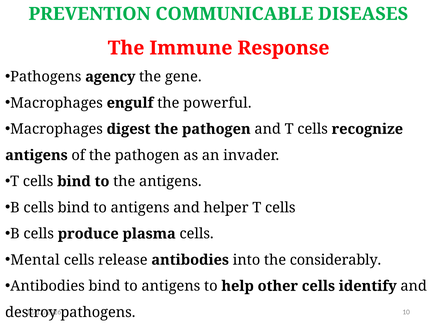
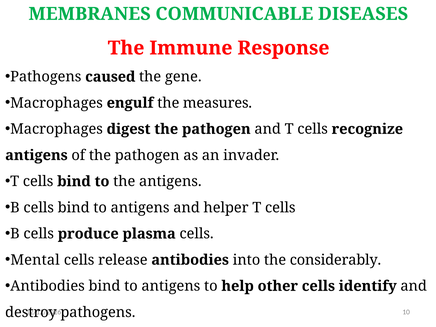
PREVENTION: PREVENTION -> MEMBRANES (90, 14)
agency: agency -> caused (110, 77)
powerful: powerful -> measures (217, 103)
